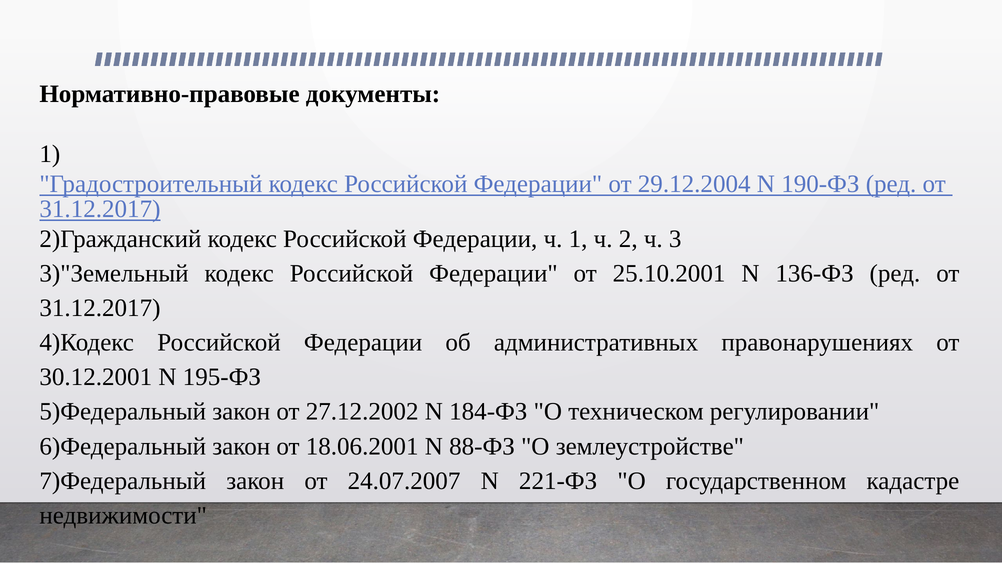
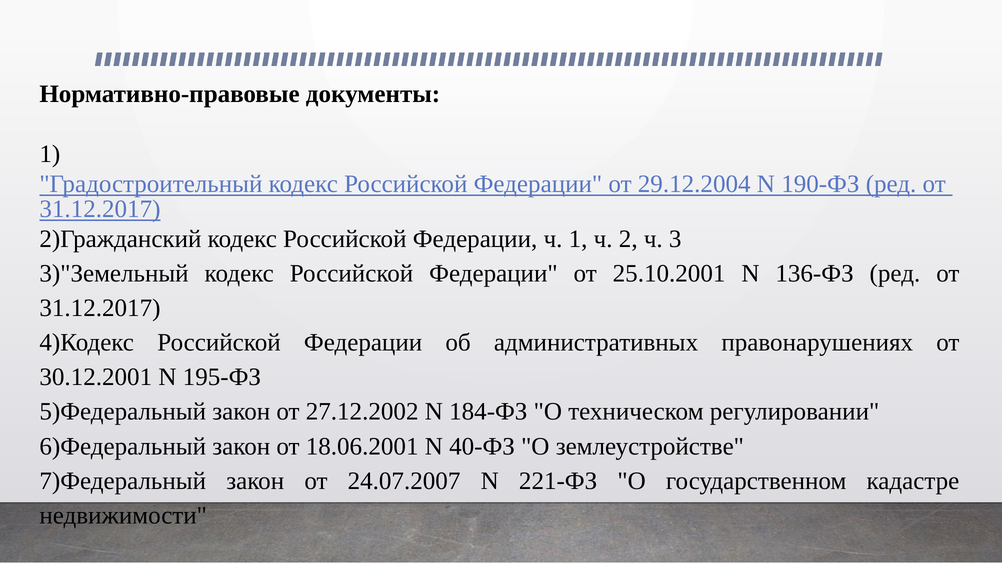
88-ФЗ: 88-ФЗ -> 40-ФЗ (482, 447)
